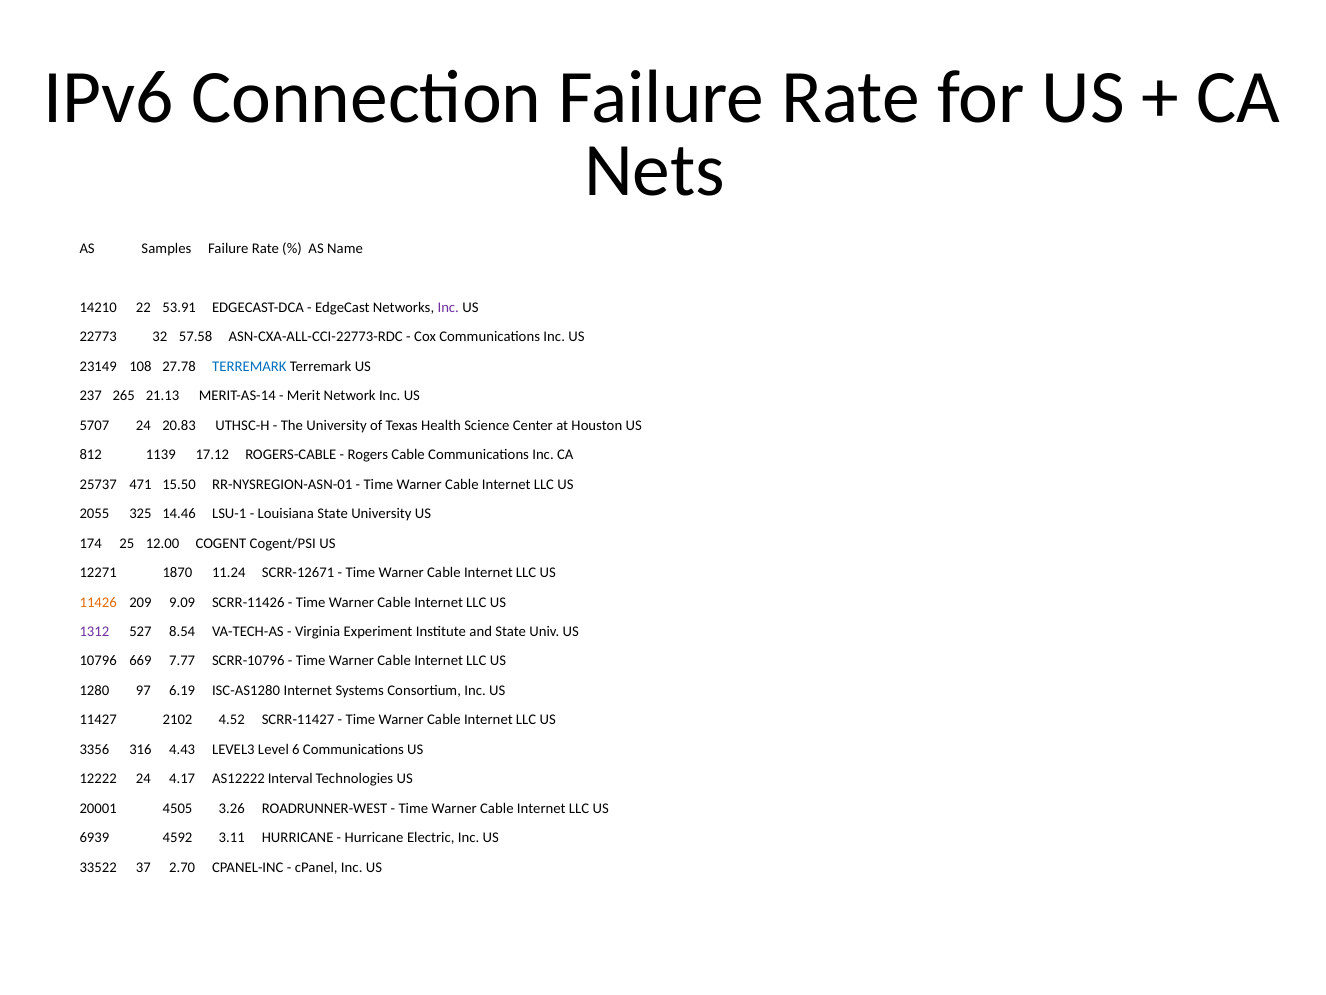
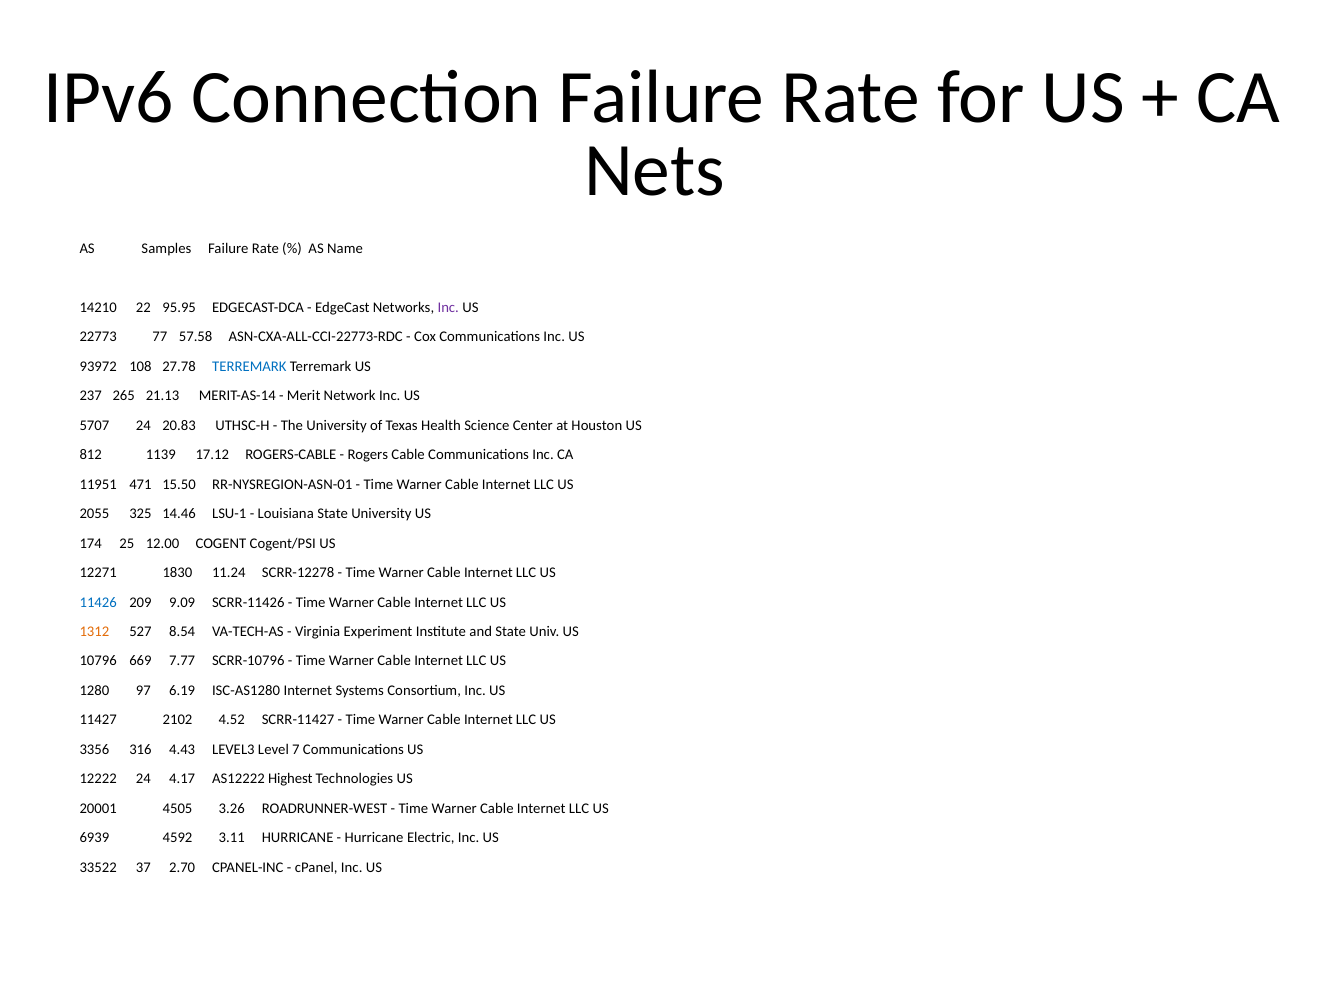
53.91: 53.91 -> 95.95 (179, 307)
32: 32 -> 77 (160, 337)
23149: 23149 -> 93972 (98, 366)
25737: 25737 -> 11951 (98, 484)
1870: 1870 -> 1830 (177, 572)
SCRR-12671: SCRR-12671 -> SCRR-12278 (298, 572)
11426 colour: orange -> blue (98, 602)
1312 colour: purple -> orange (94, 631)
6: 6 -> 7 (296, 749)
Interval: Interval -> Highest (290, 779)
